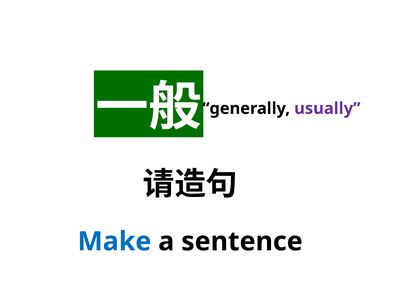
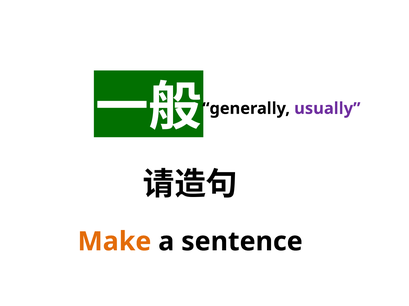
Make colour: blue -> orange (114, 242)
